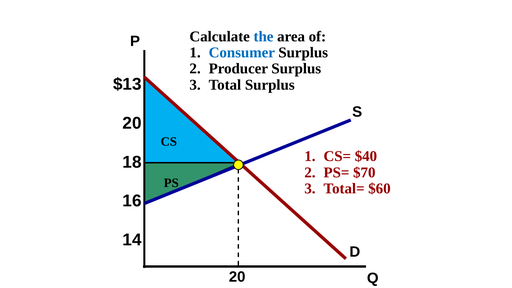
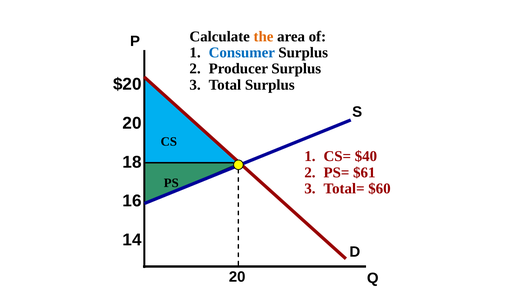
the colour: blue -> orange (263, 36)
$13: $13 -> $20 (127, 84)
$70: $70 -> $61 (364, 173)
